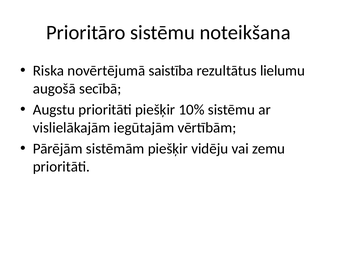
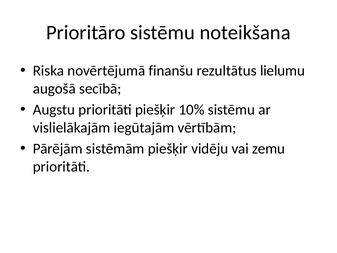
saistība: saistība -> finanšu (171, 71)
